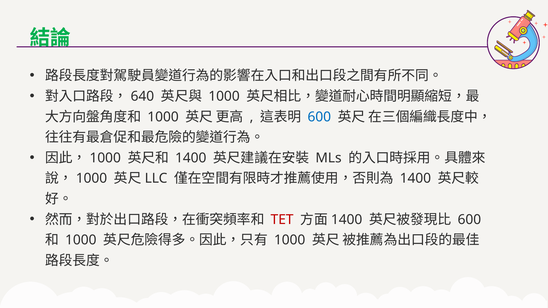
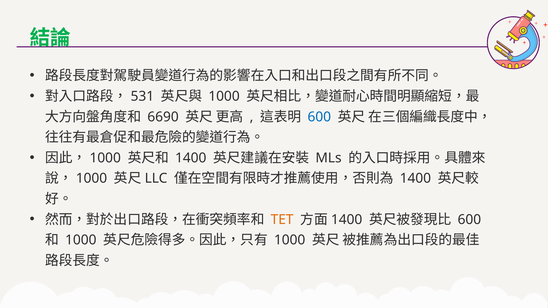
640: 640 -> 531 (142, 96)
1000: 1000 -> 6690 (163, 117)
TET colour: red -> orange (282, 220)
